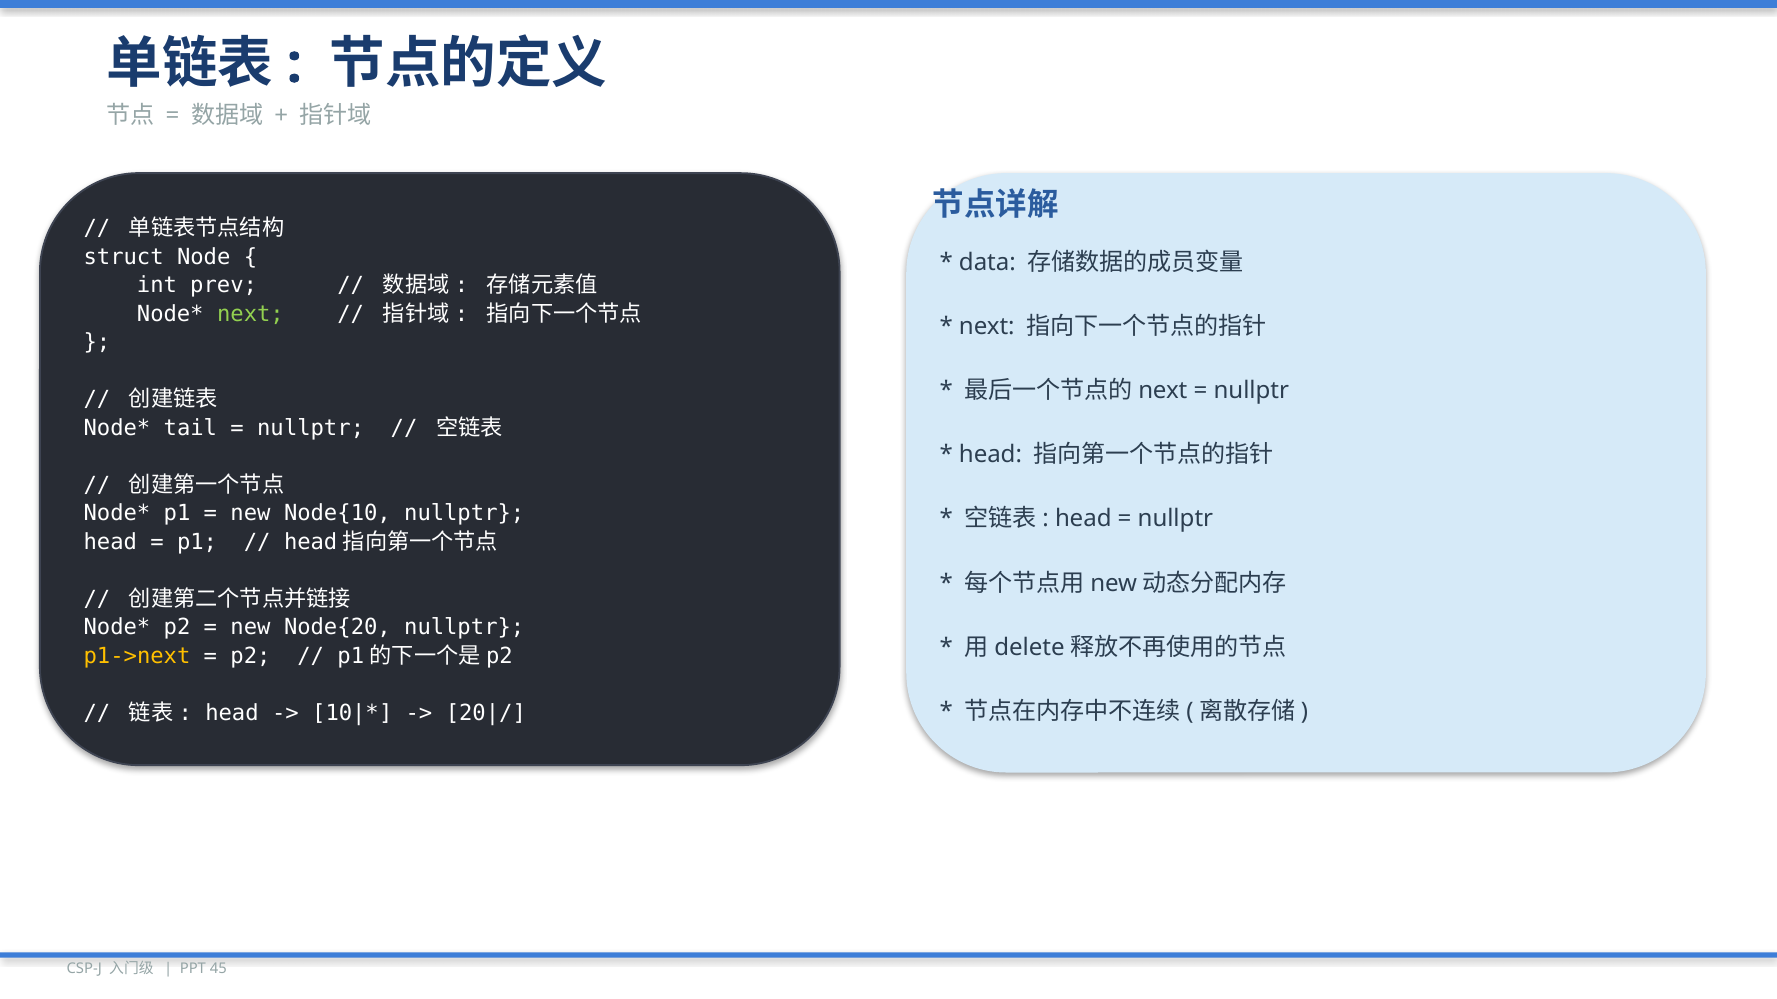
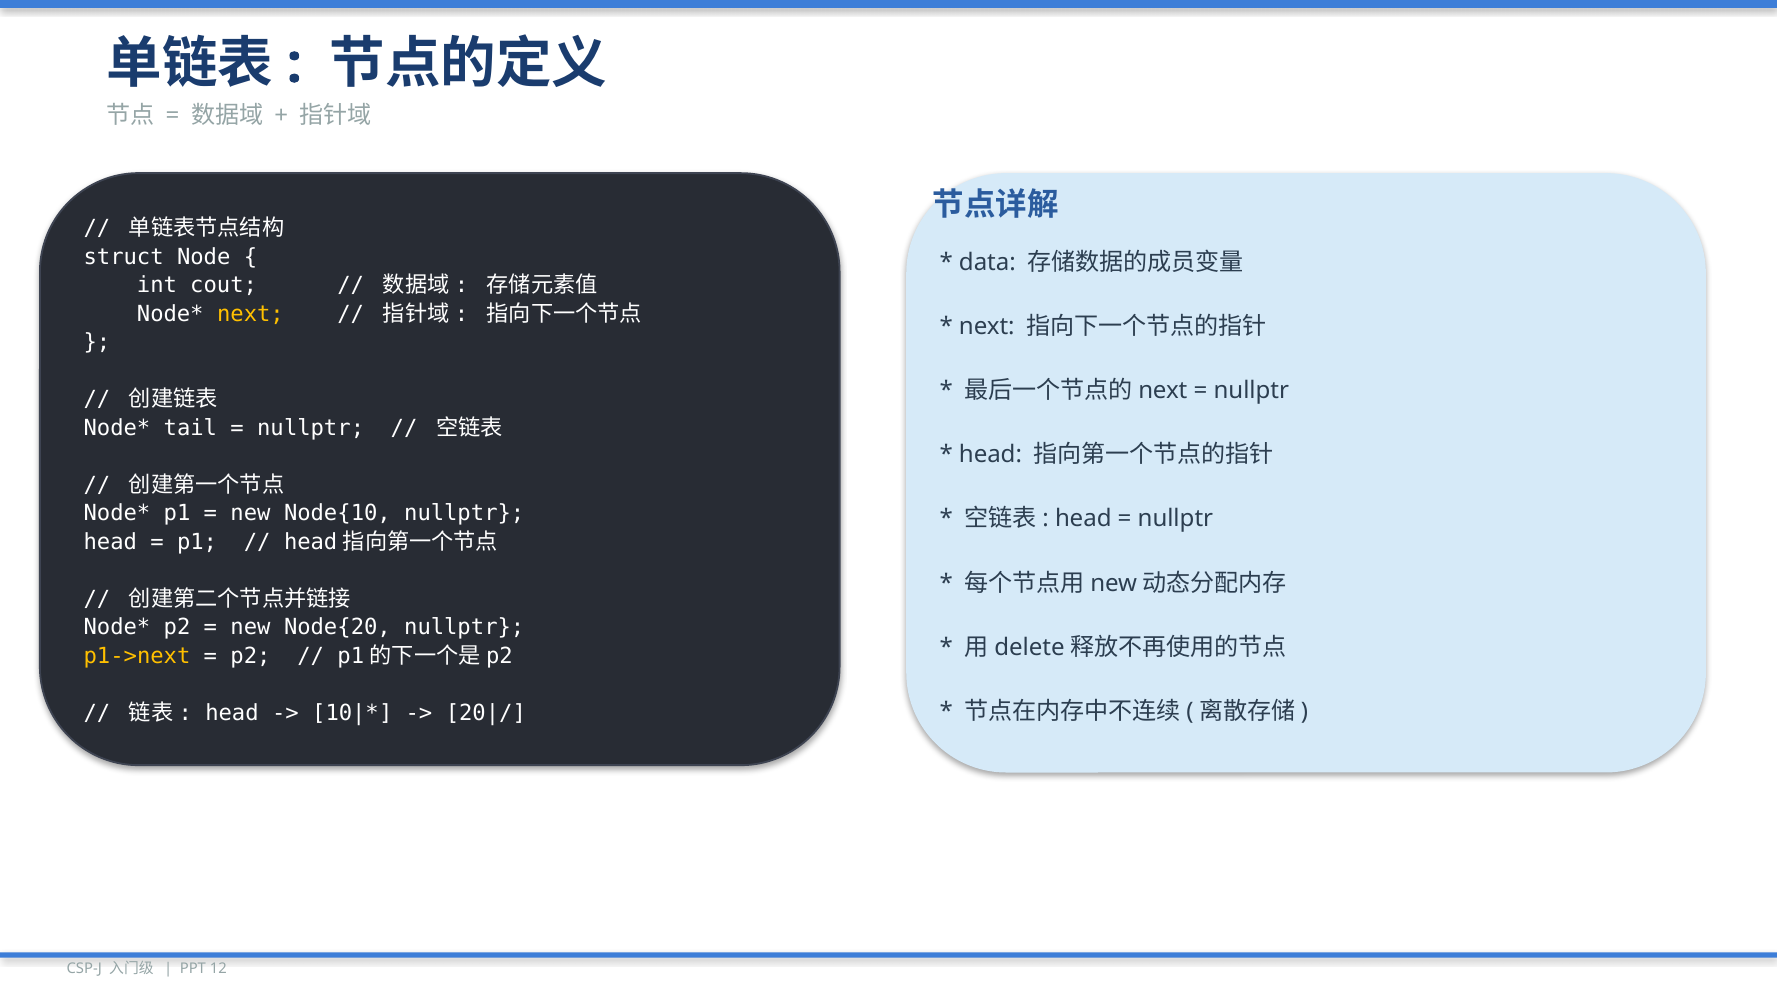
prev: prev -> cout (224, 286)
next colour: light green -> yellow (250, 314)
45: 45 -> 12 (218, 969)
